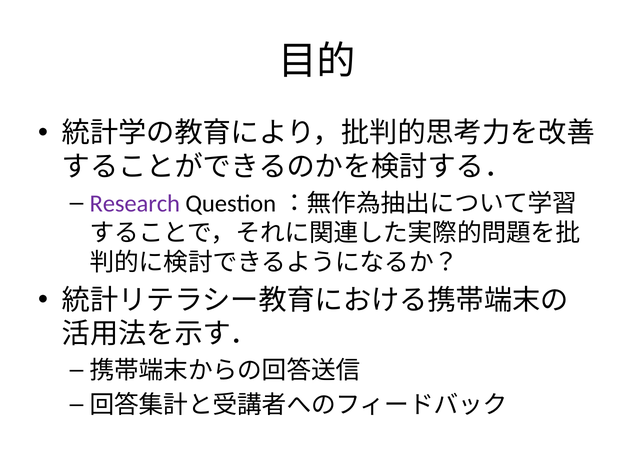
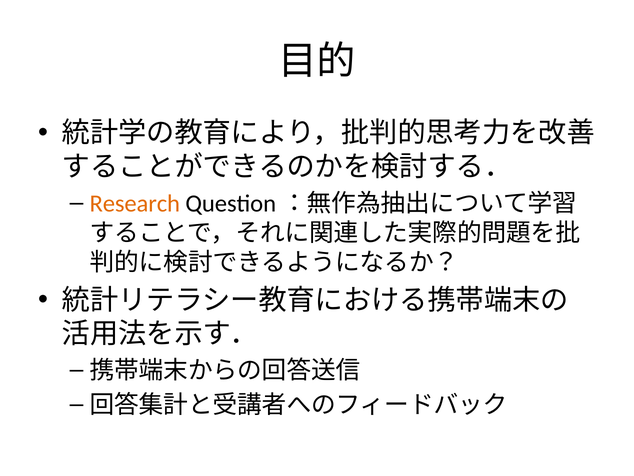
Research colour: purple -> orange (135, 203)
